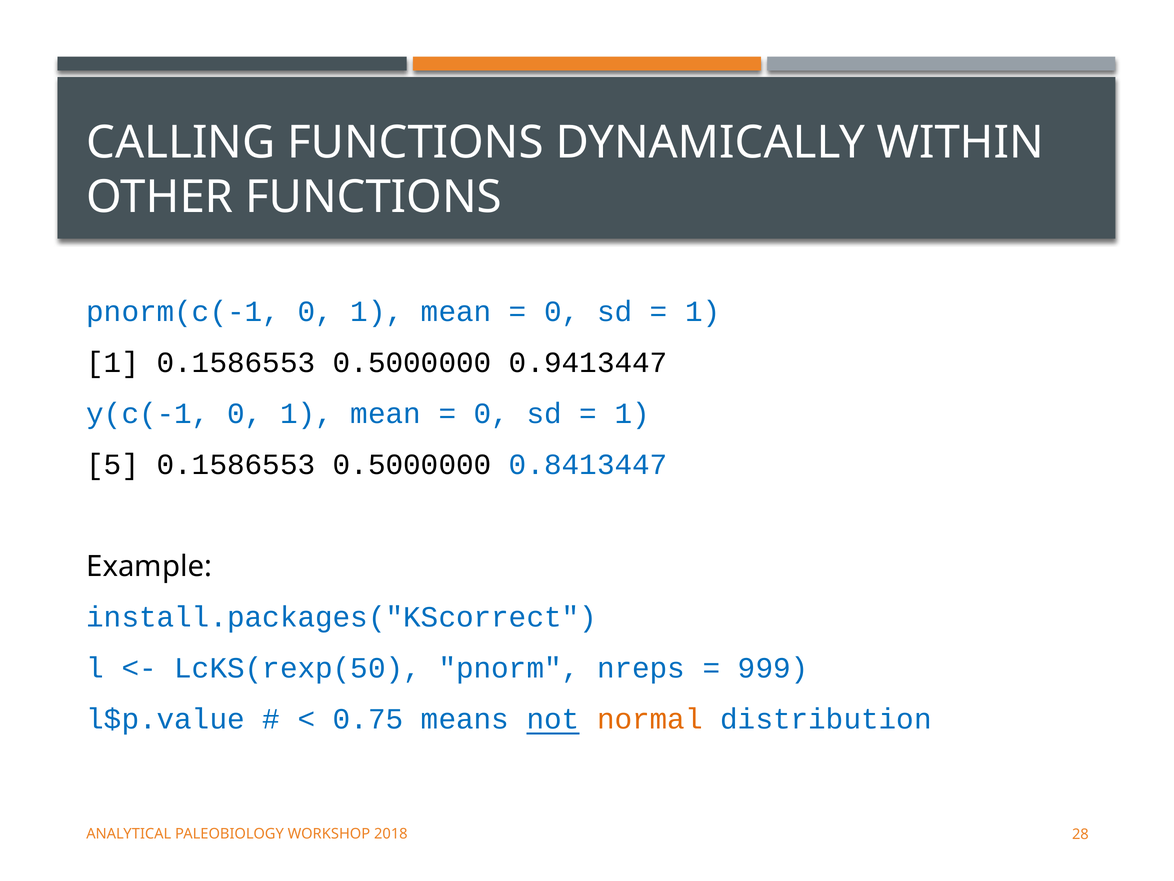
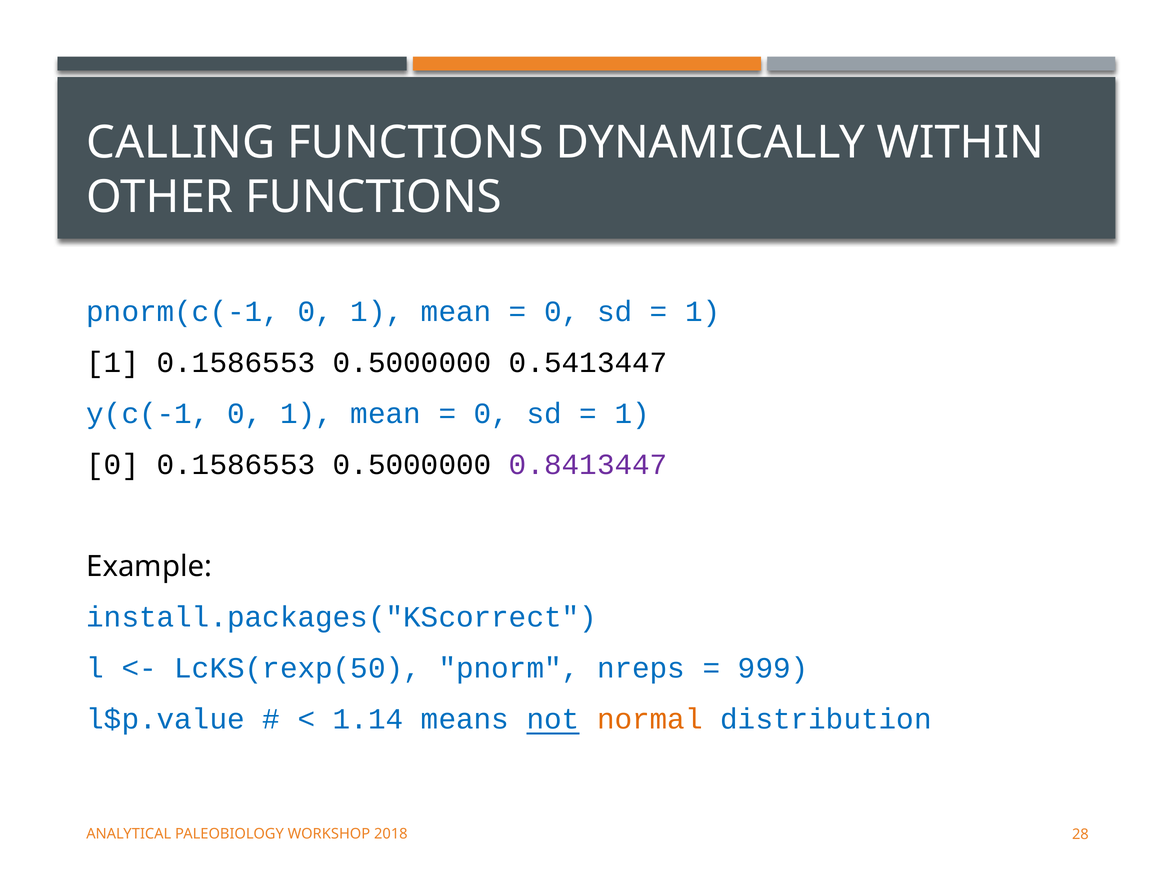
0.9413447: 0.9413447 -> 0.5413447 (588, 362)
5: 5 -> 0 (113, 464)
0.8413447 colour: blue -> purple (588, 464)
0.75: 0.75 -> 1.14 (368, 719)
